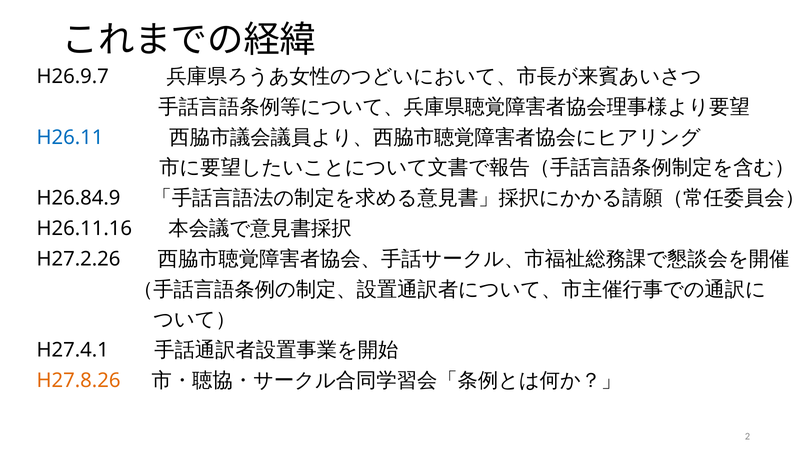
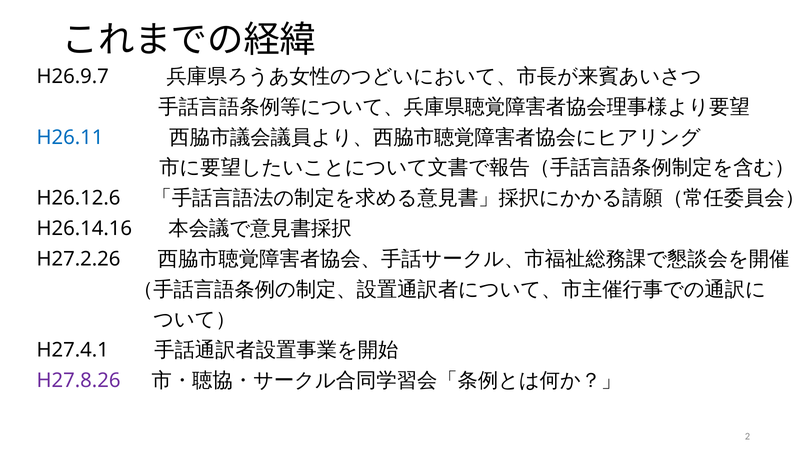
H26.84.9: H26.84.9 -> H26.12.6 (79, 198)
H26.11.16: H26.11.16 -> H26.14.16 (84, 228)
H27.8.26 colour: orange -> purple (79, 380)
